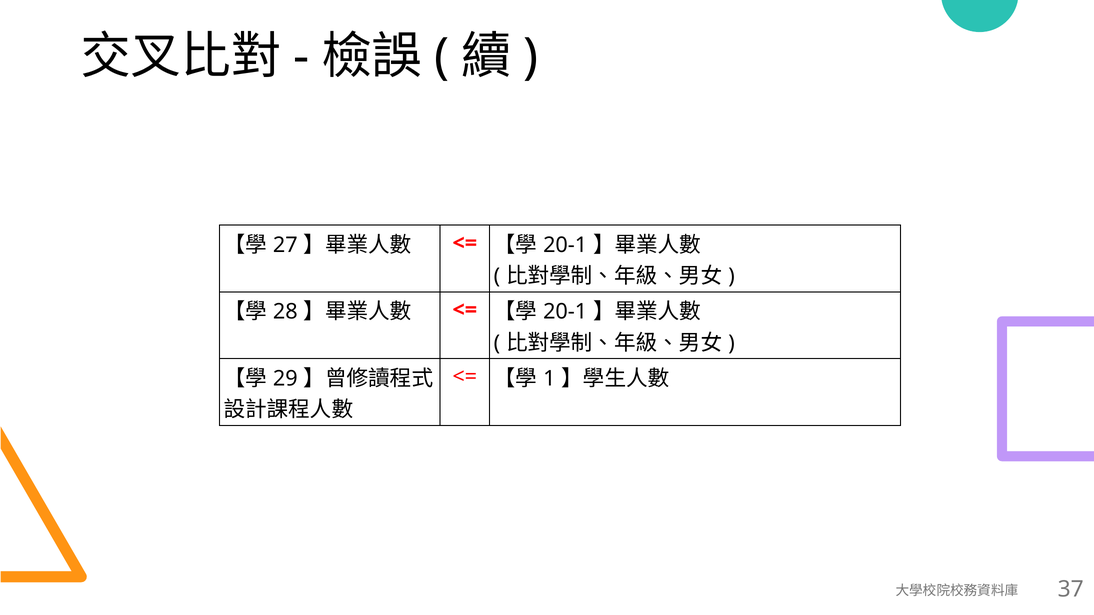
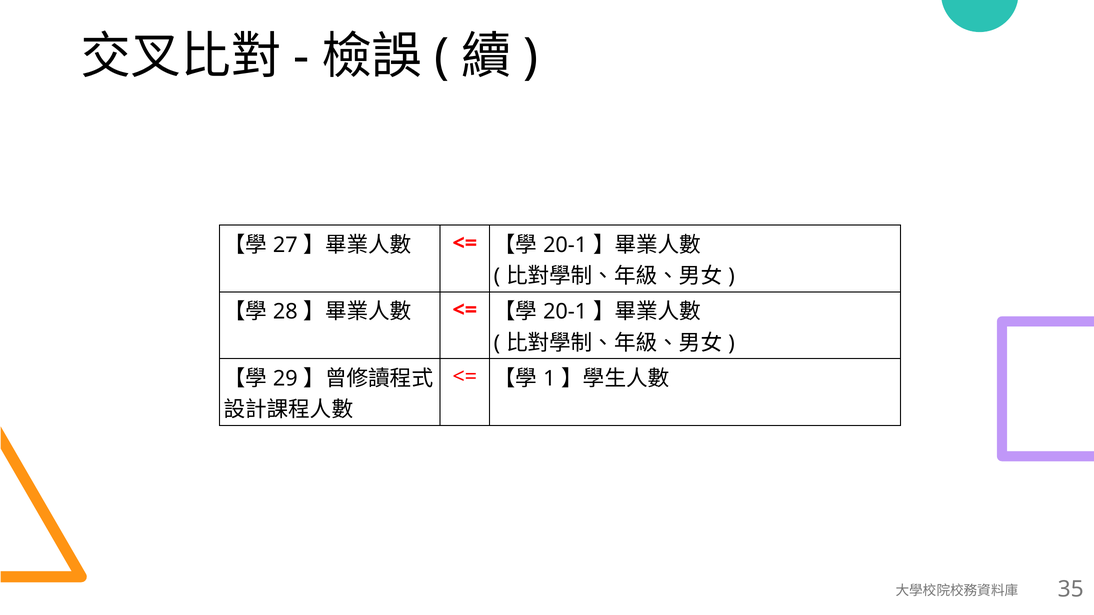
37: 37 -> 35 (1071, 590)
